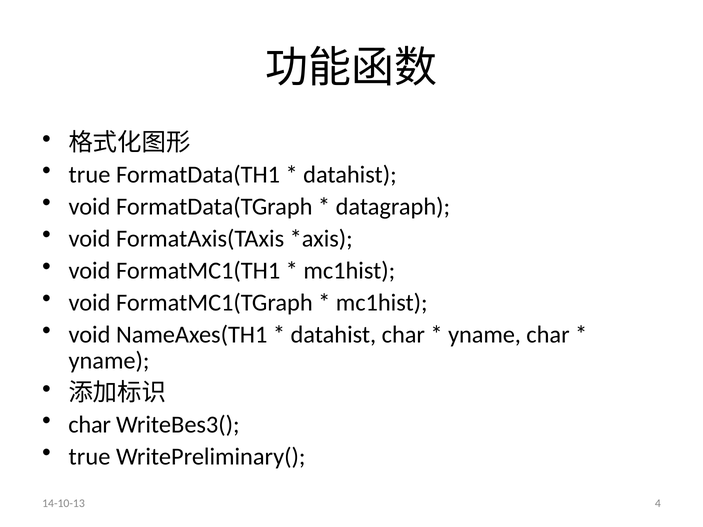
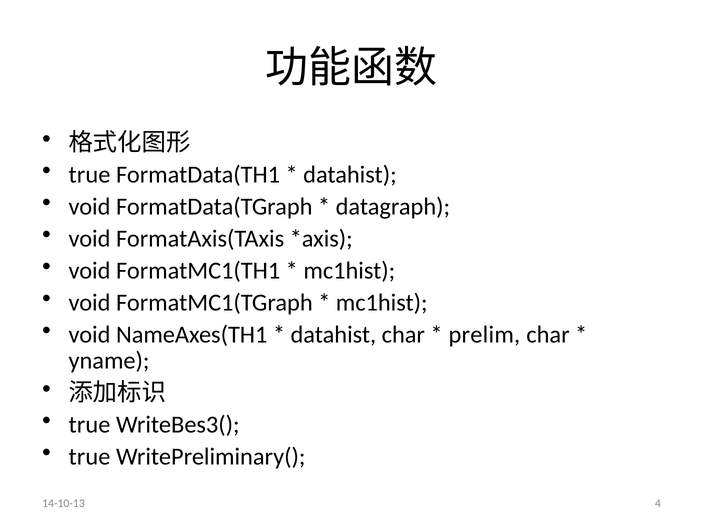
yname: yname -> prelim (484, 335)
char: char -> true (89, 425)
